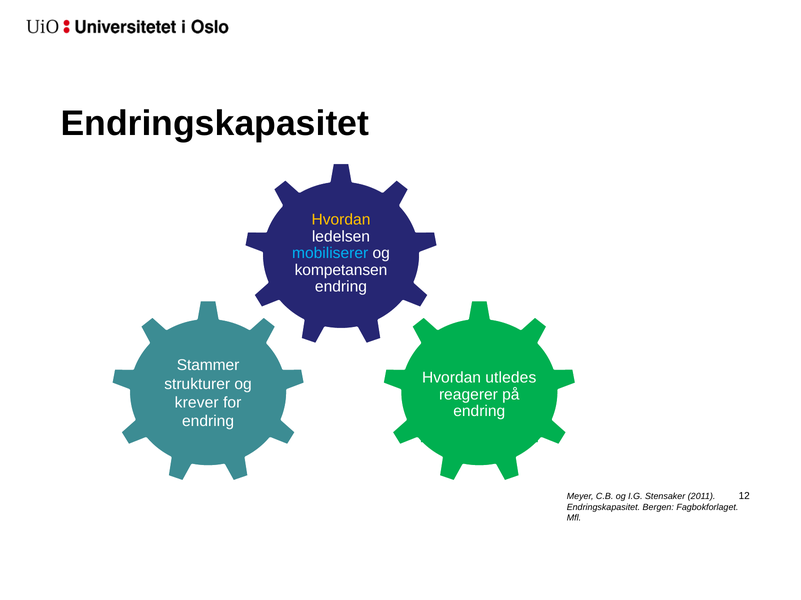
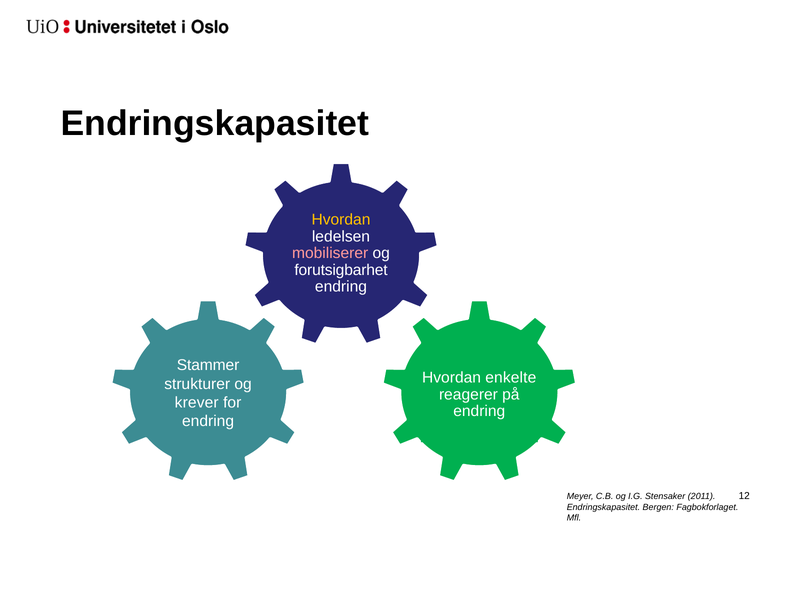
mobiliserer colour: light blue -> pink (330, 254)
kompetansen: kompetansen -> forutsigbarhet (341, 270)
utledes: utledes -> enkelte (511, 378)
